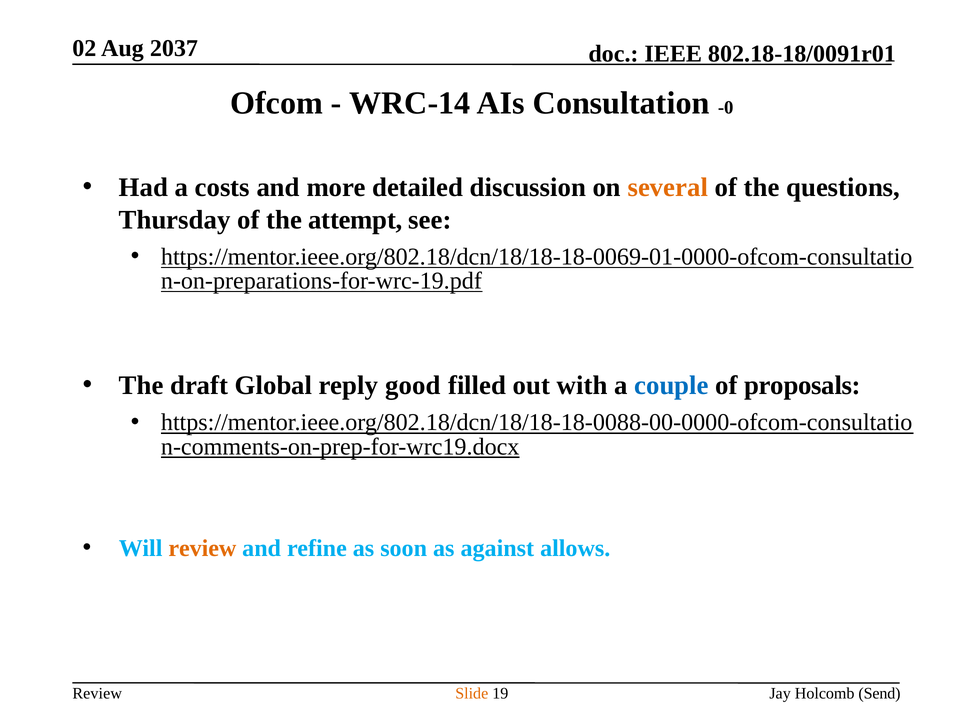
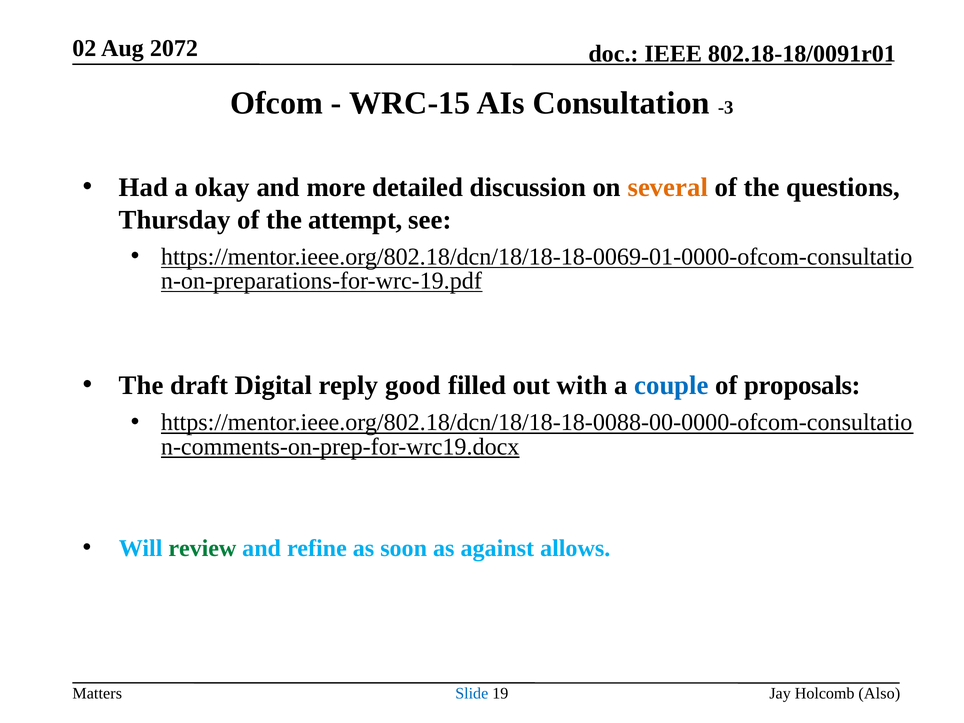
2037: 2037 -> 2072 (174, 48)
WRC-14: WRC-14 -> WRC-15 (410, 103)
-0: -0 -> -3 (726, 108)
costs: costs -> okay (222, 188)
Global: Global -> Digital (274, 386)
review colour: orange -> green (202, 548)
Review: Review -> Matters (97, 693)
Slide colour: orange -> blue (472, 693)
Send: Send -> Also (879, 693)
